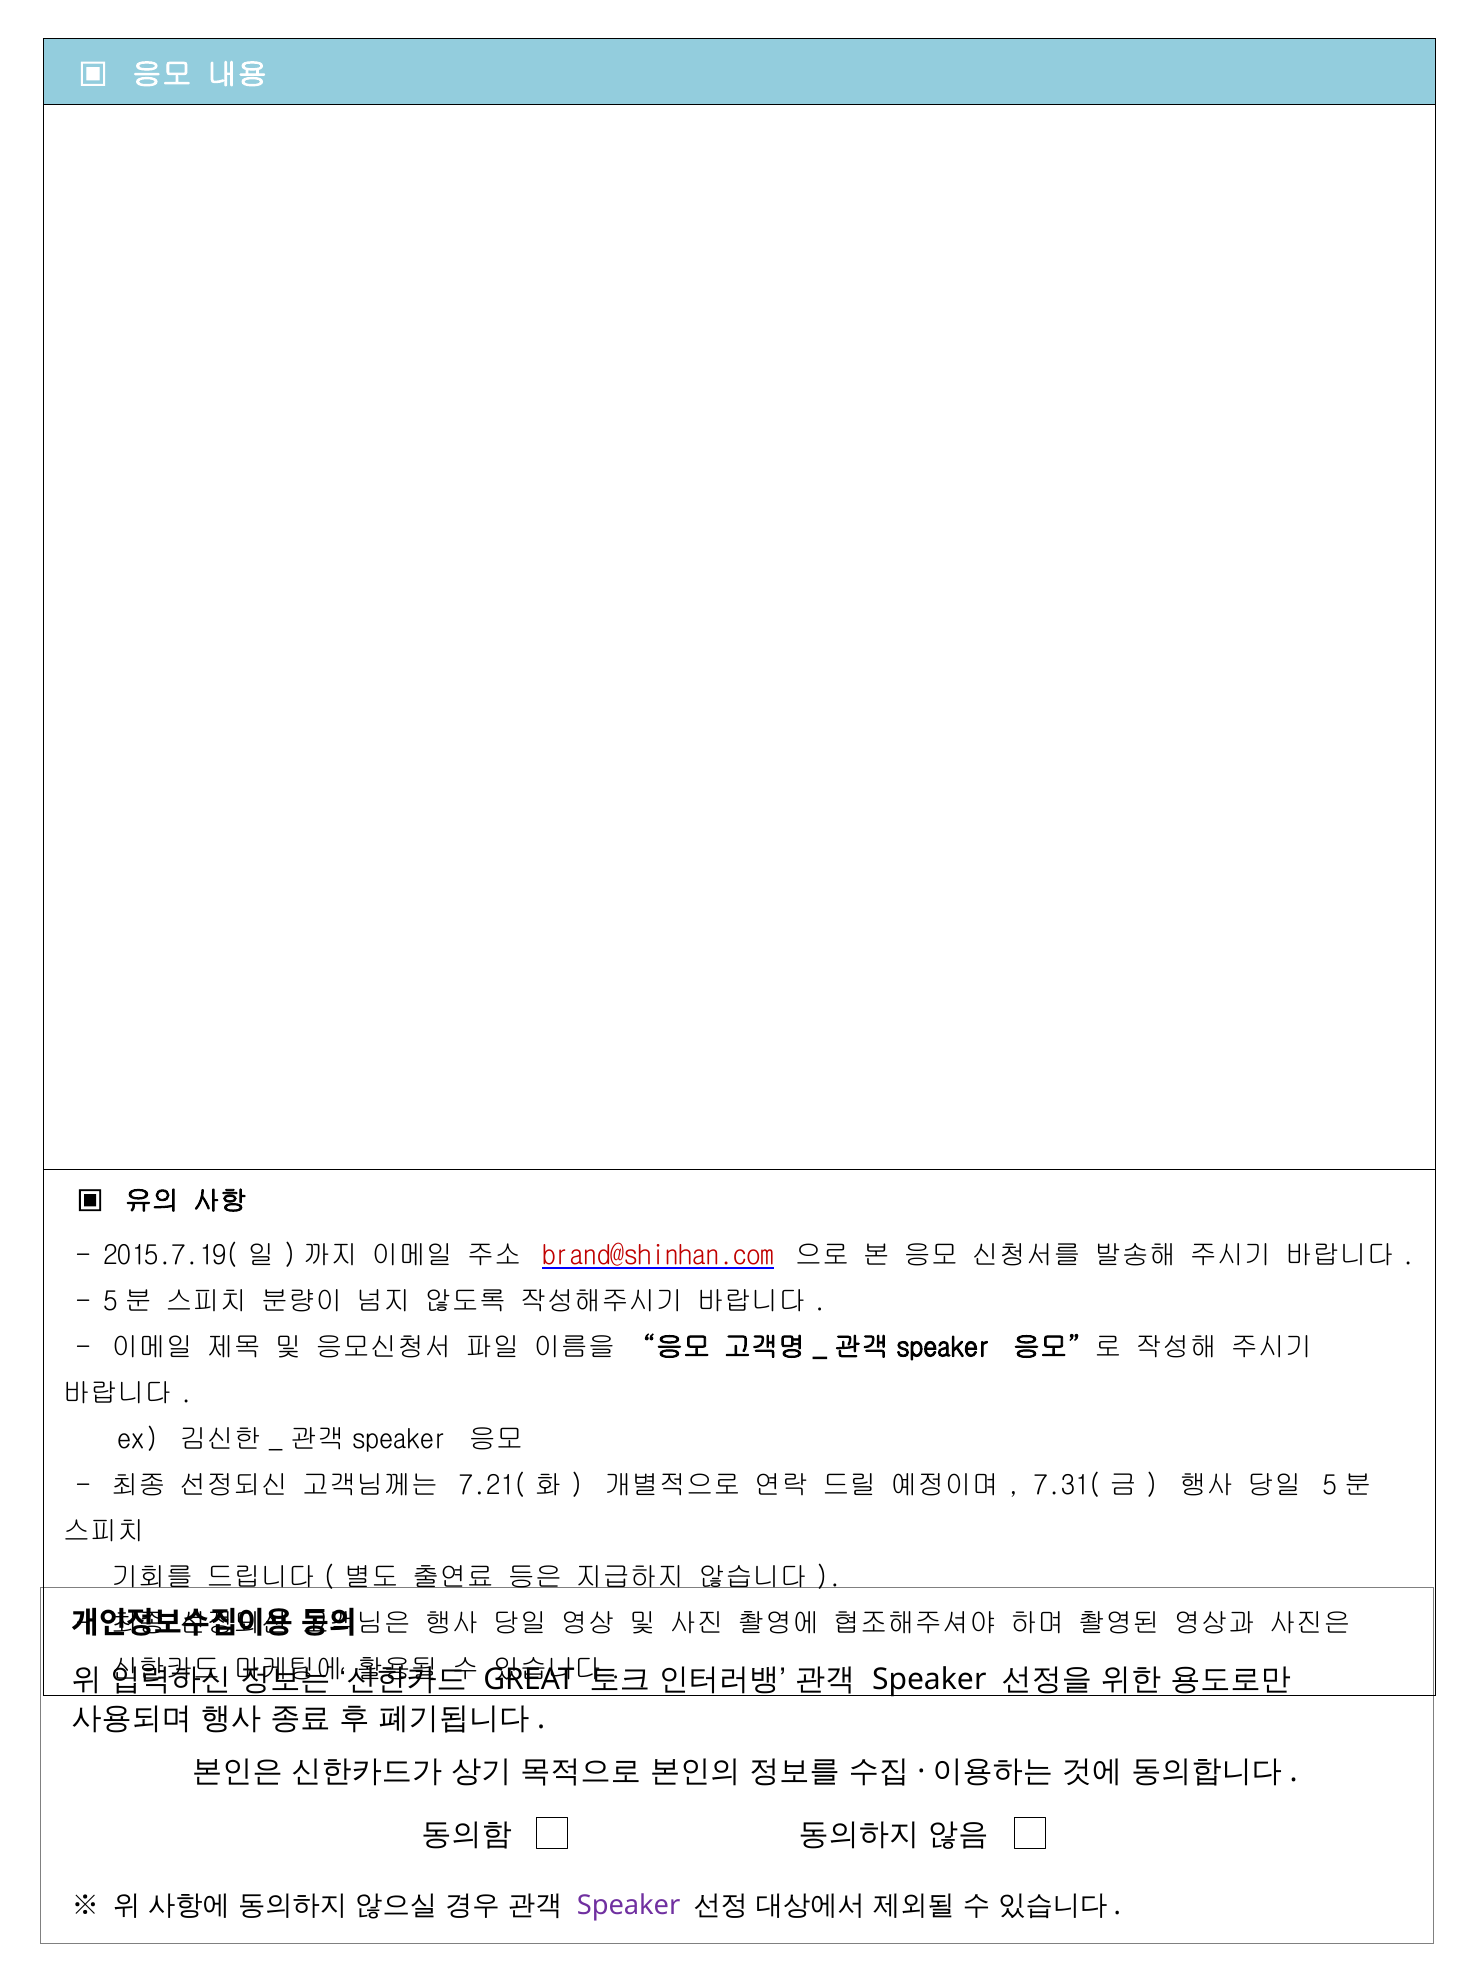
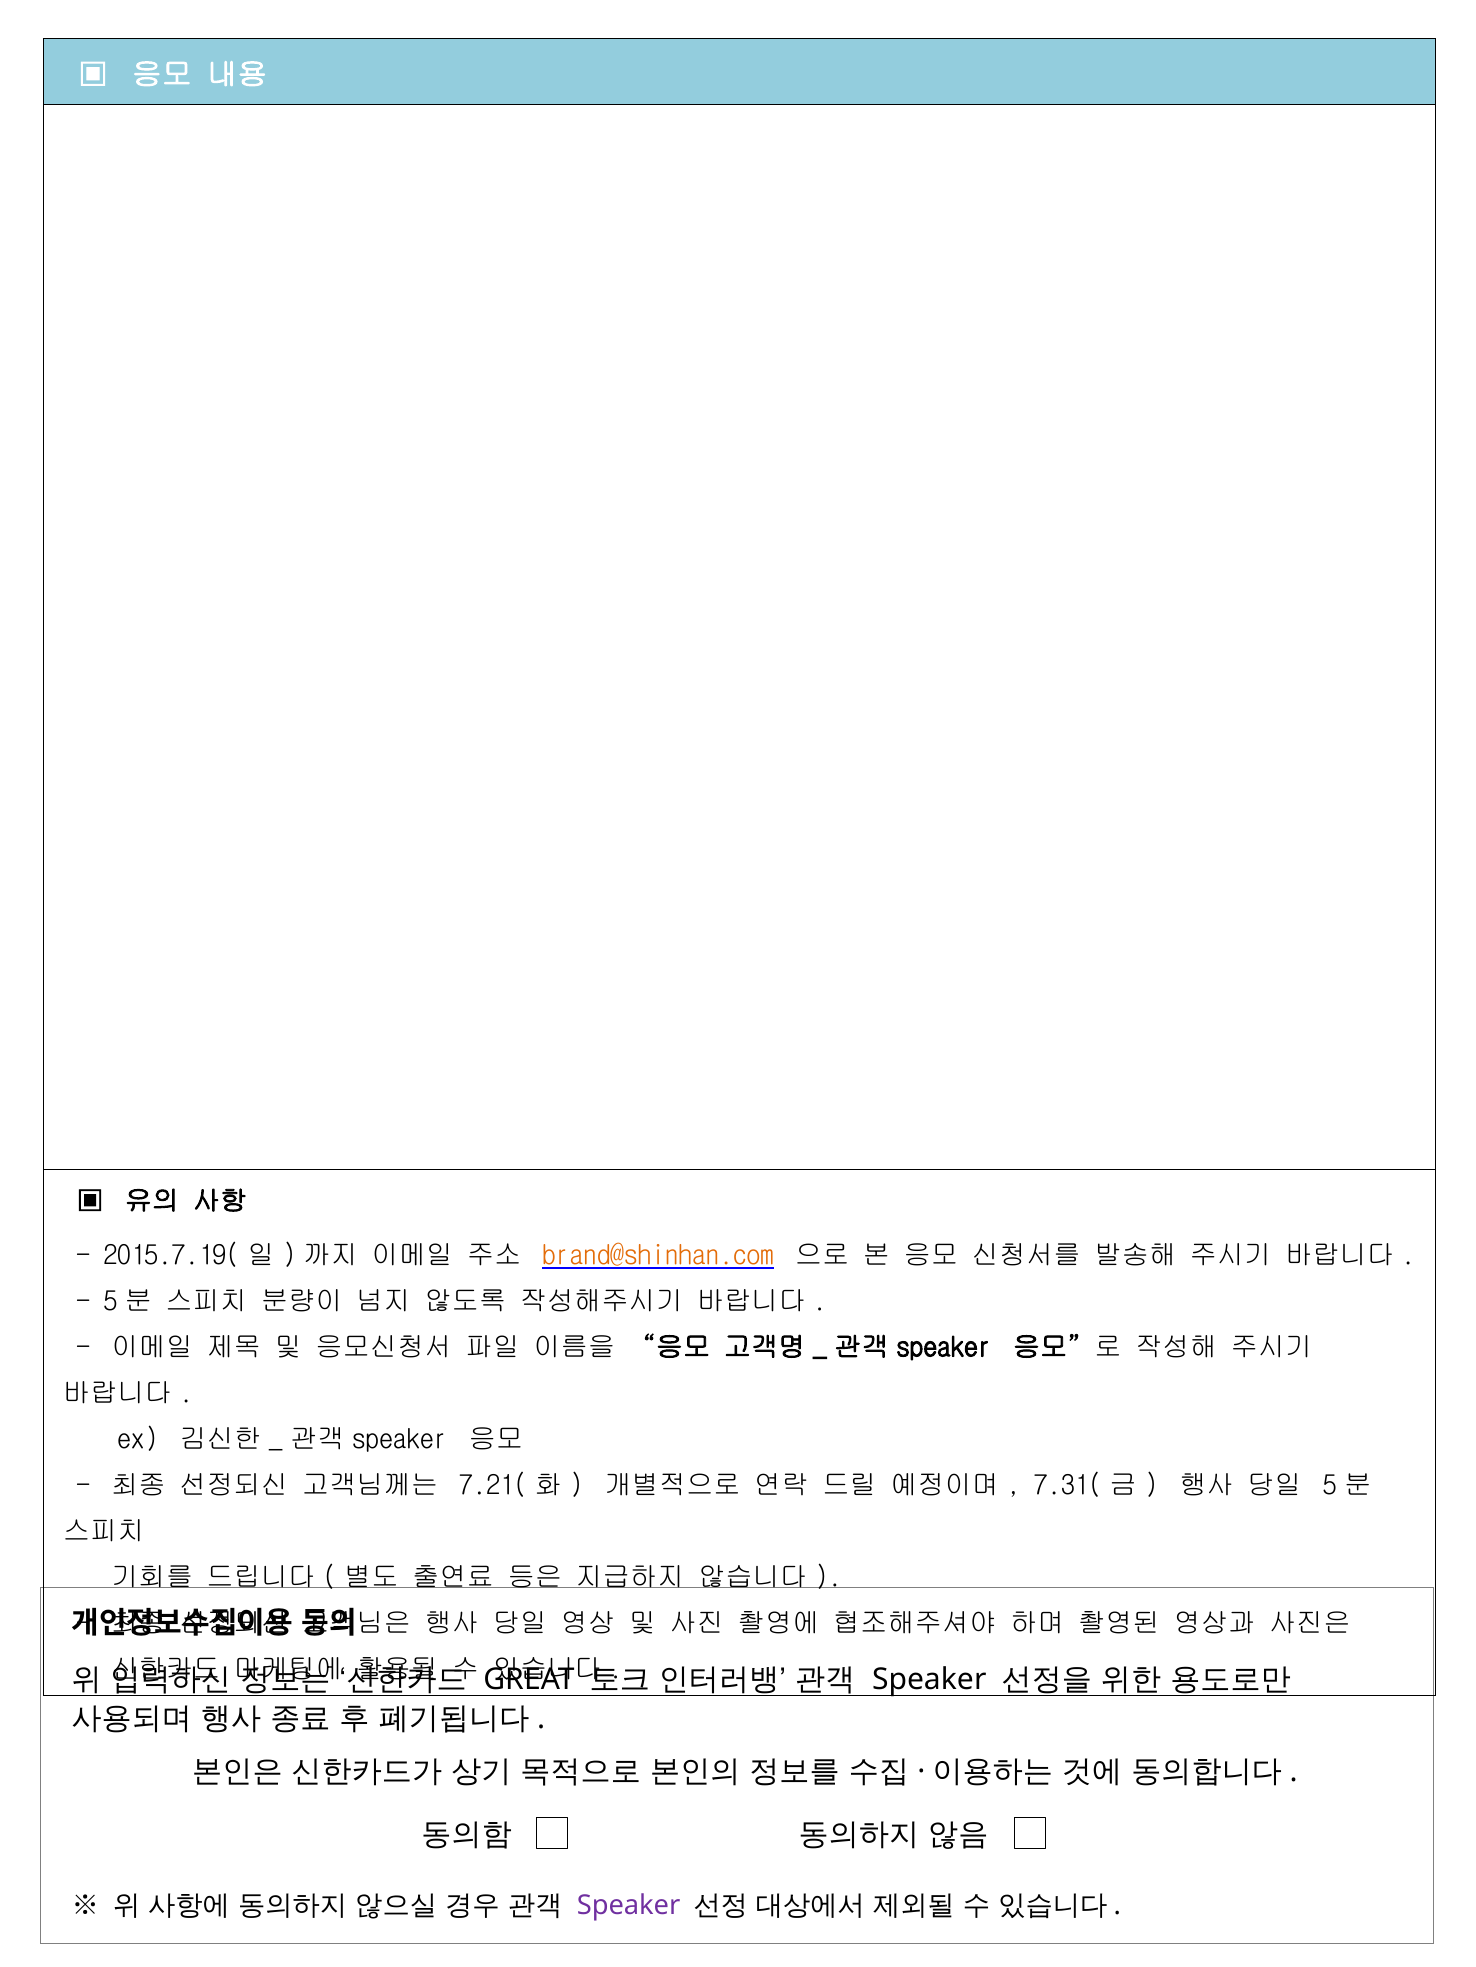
brand@shinhan.com colour: red -> orange (658, 1256)
